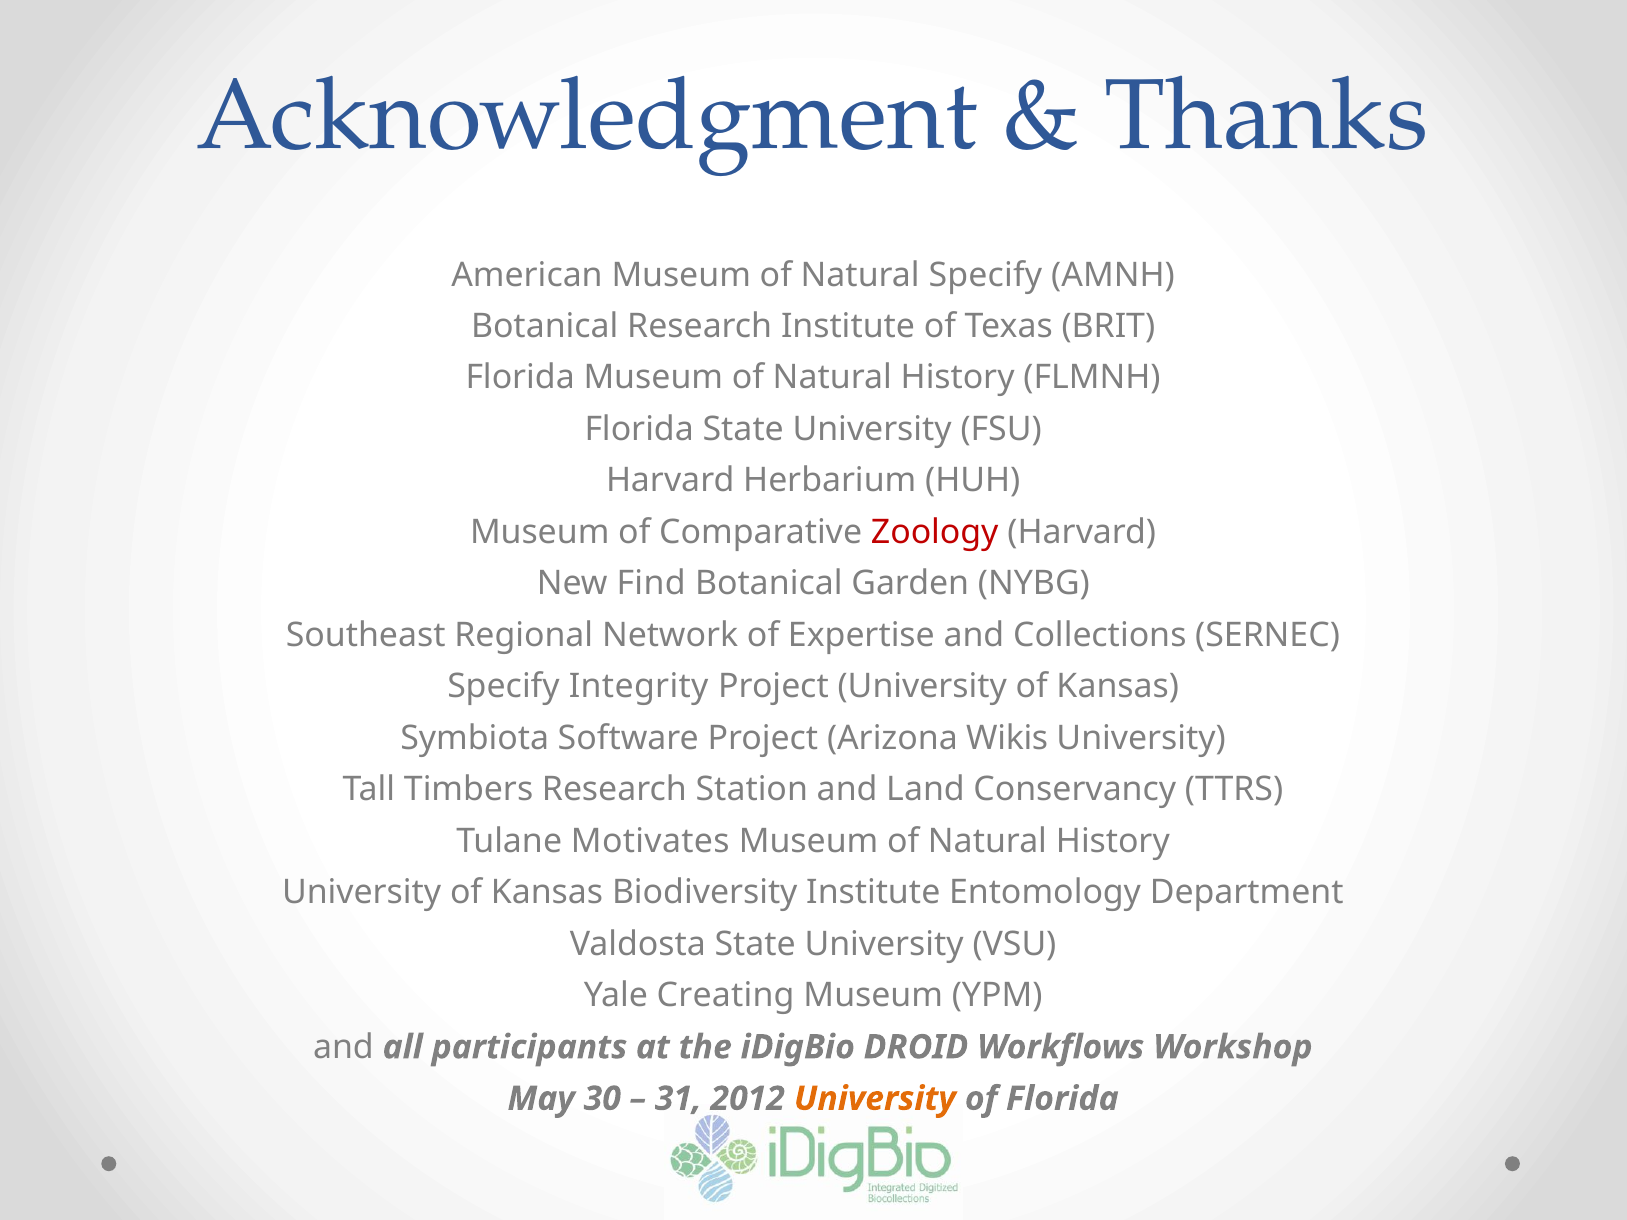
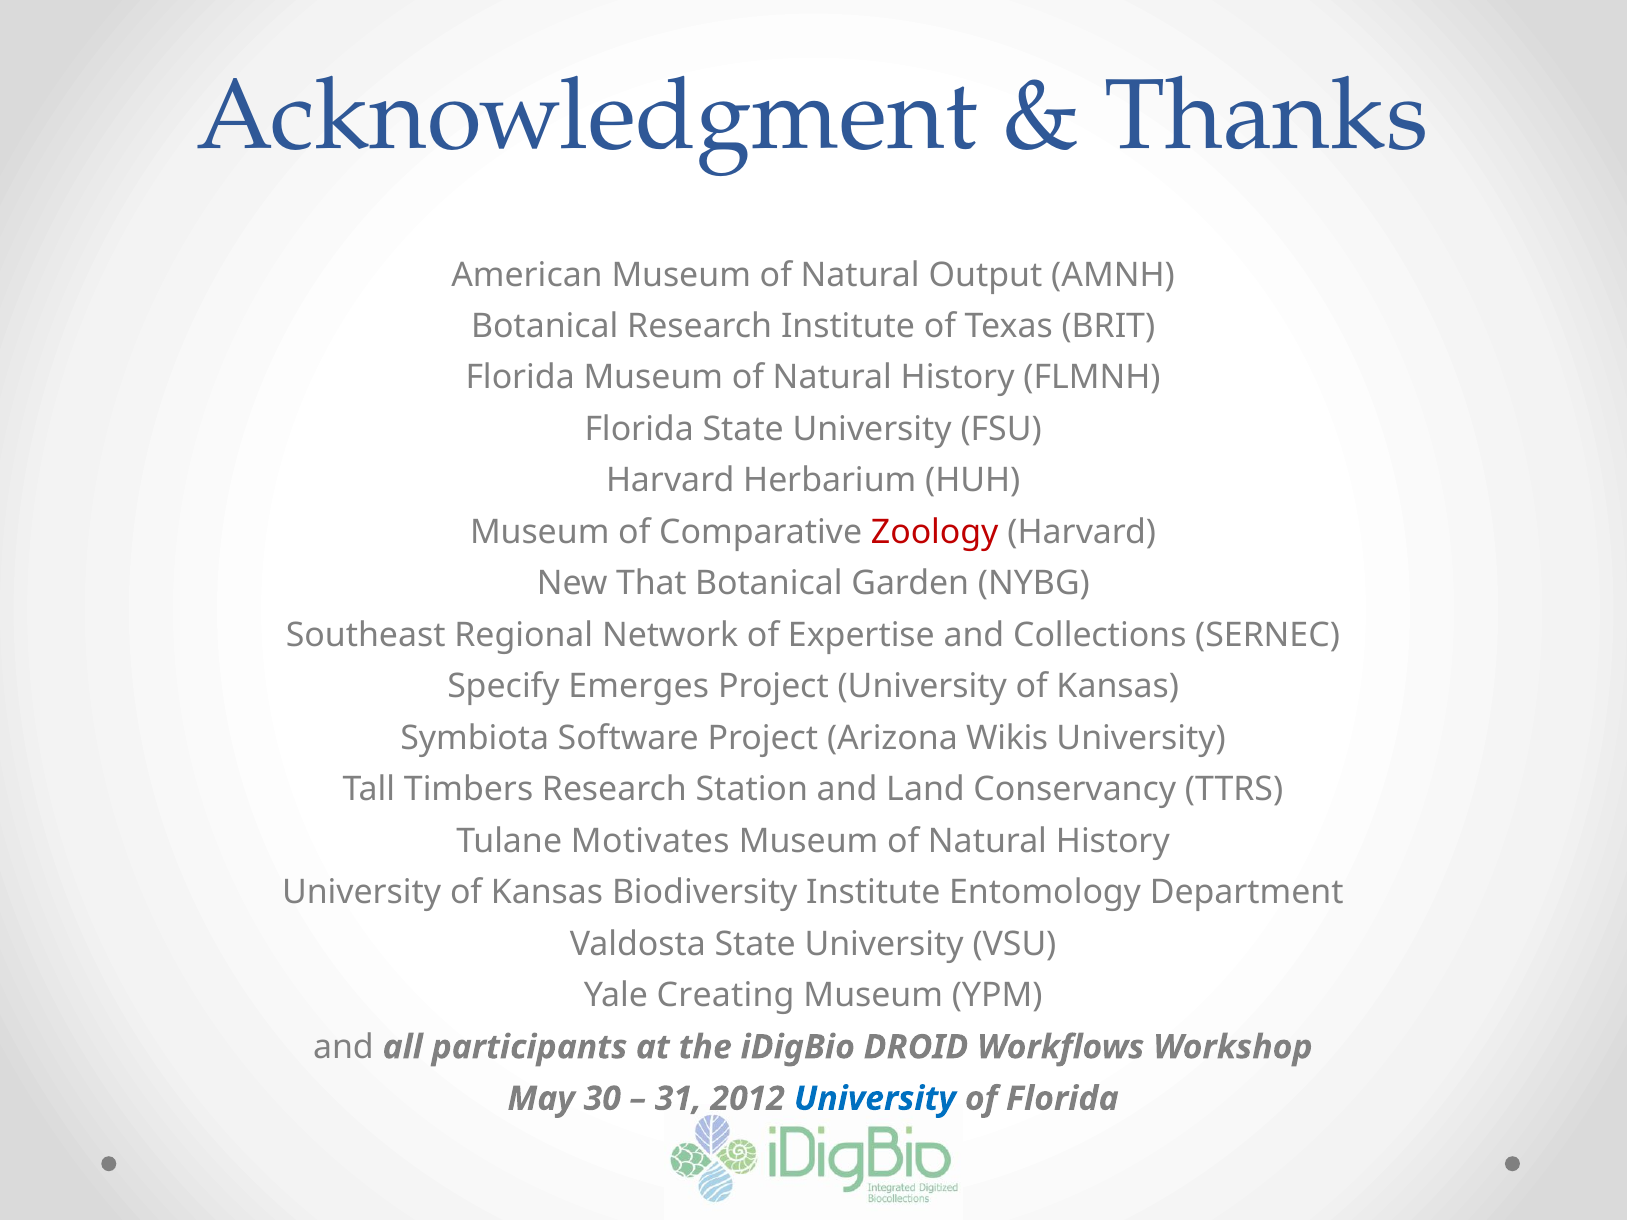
Natural Specify: Specify -> Output (985, 275)
Find: Find -> That (651, 584)
Integrity: Integrity -> Emerges (639, 687)
University colour: orange -> blue (875, 1099)
